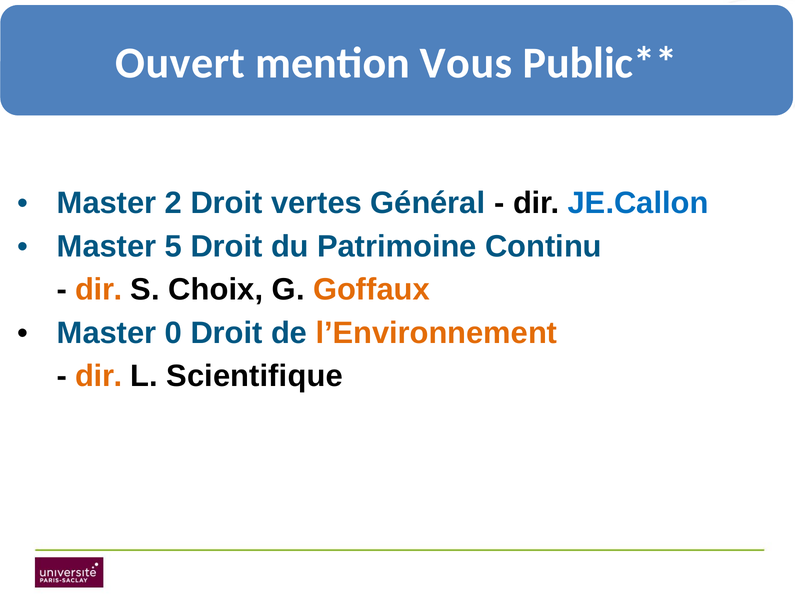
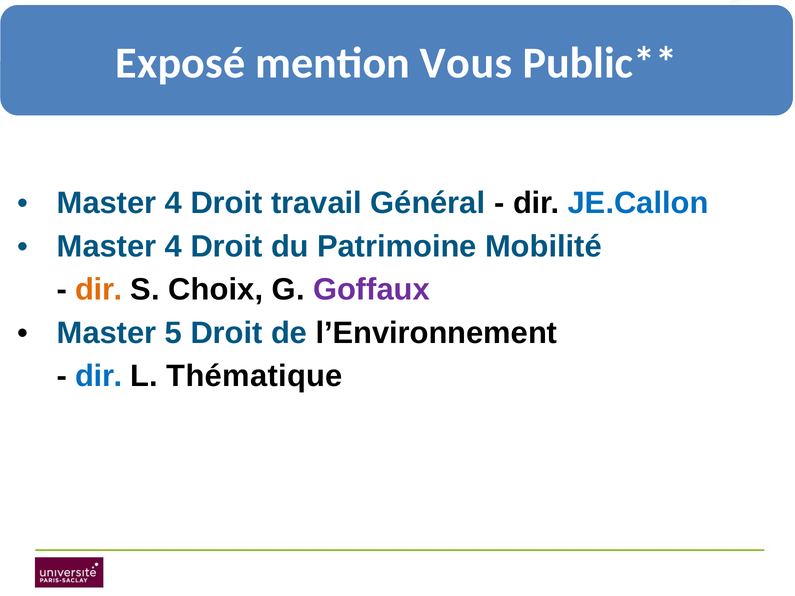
Ouvert: Ouvert -> Exposé (180, 63)
2: 2 -> 4 (173, 203)
vertes: vertes -> travail (316, 203)
5: 5 -> 4 (173, 246)
Continu: Continu -> Mobilité (543, 246)
Goffaux colour: orange -> purple (371, 290)
0: 0 -> 5 (173, 333)
l’Environnement colour: orange -> black (436, 333)
dir colour: orange -> blue (99, 376)
Scientifique: Scientifique -> Thématique (254, 376)
